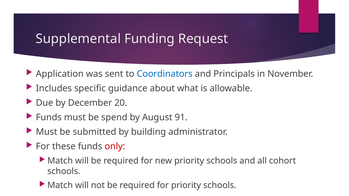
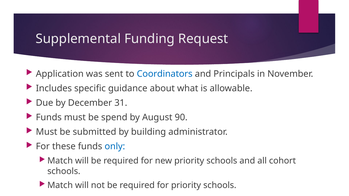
20: 20 -> 31 (121, 103)
91: 91 -> 90 (181, 118)
only colour: red -> blue (115, 147)
